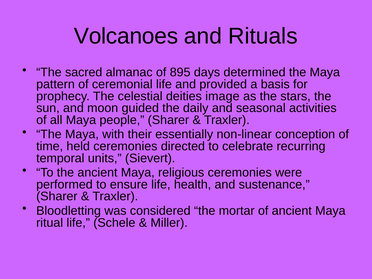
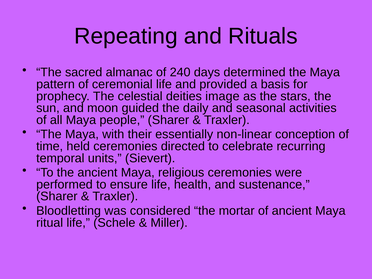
Volcanoes: Volcanoes -> Repeating (126, 36)
895: 895 -> 240 (180, 72)
